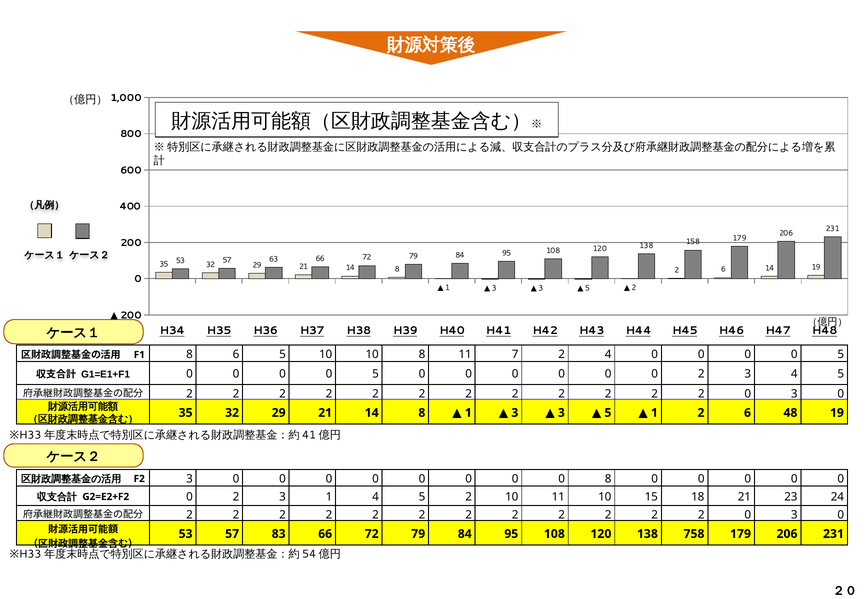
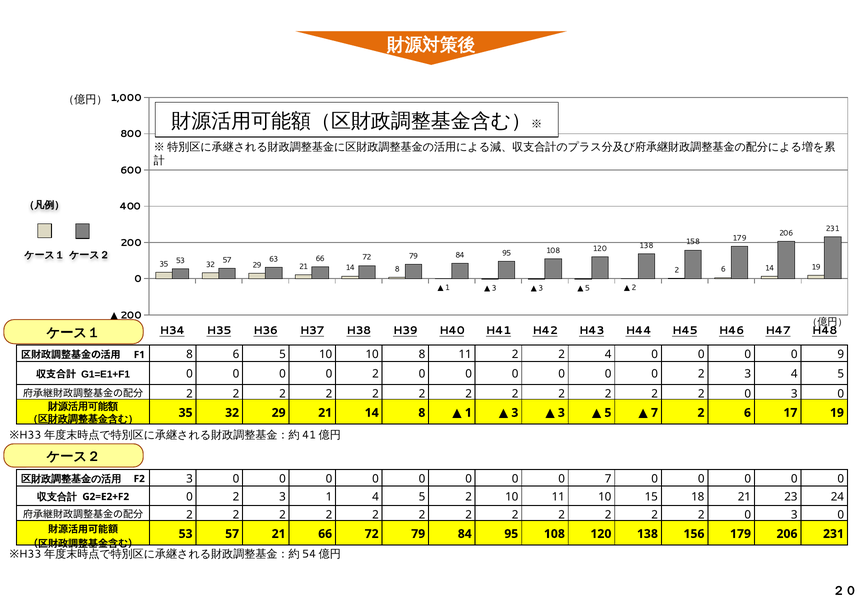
11 7: 7 -> 2 (515, 354)
5: 5 -> 9 (841, 354)
5: 5 -> 2 (376, 374)
1: 1 -> 7 (654, 413)
48: 48 -> 17 (790, 413)
0 8: 8 -> 7 (608, 479)
57 83: 83 -> 21 (279, 534)
758: 758 -> 156 (694, 534)
